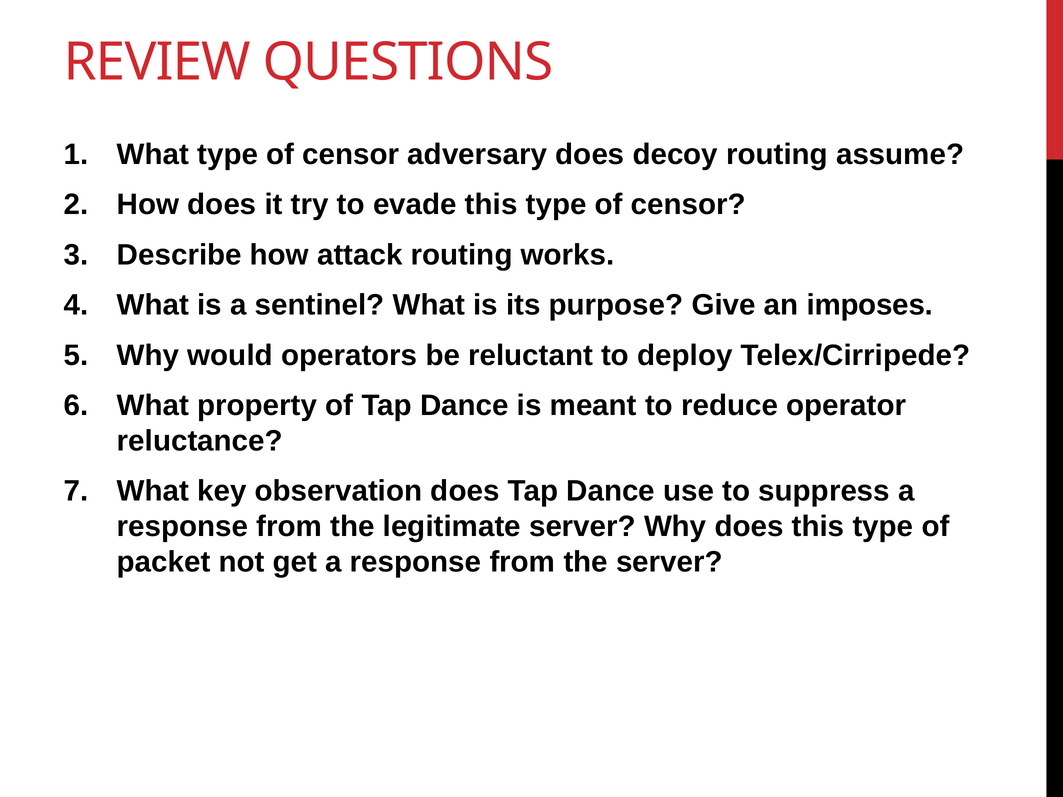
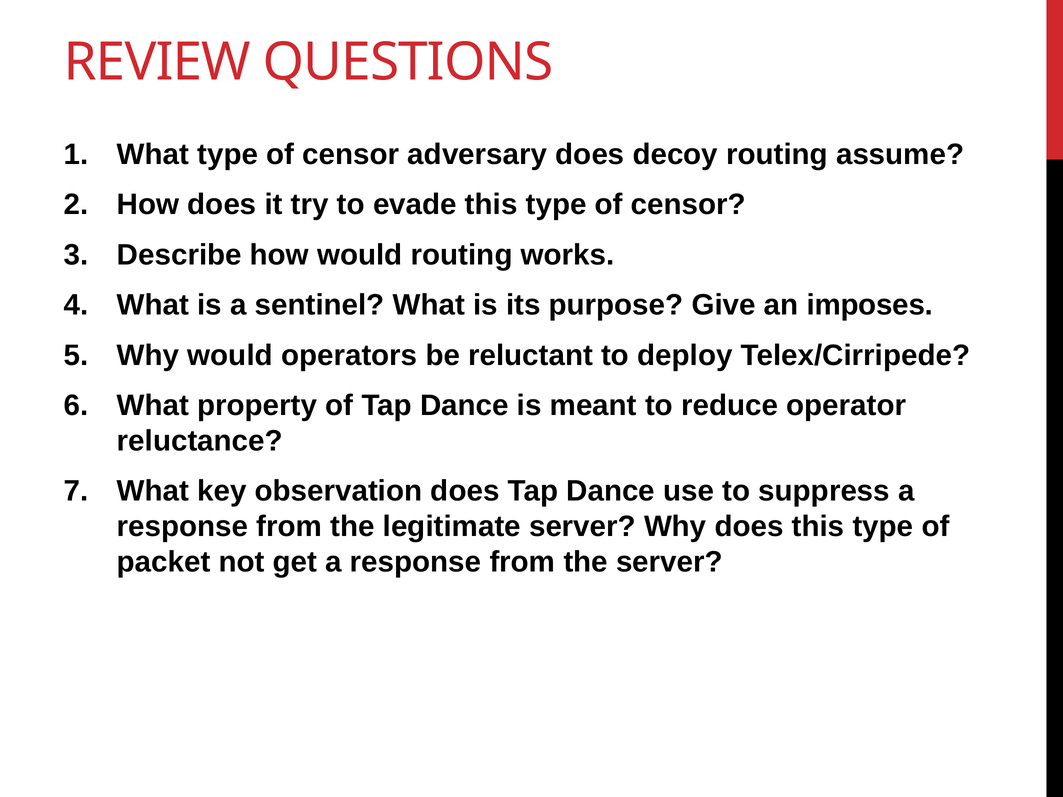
how attack: attack -> would (360, 255)
